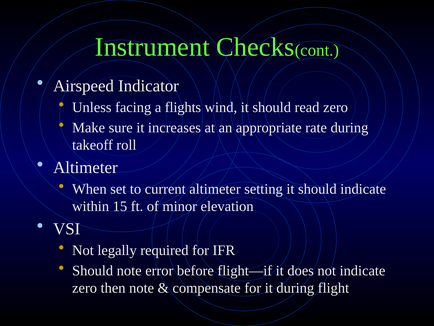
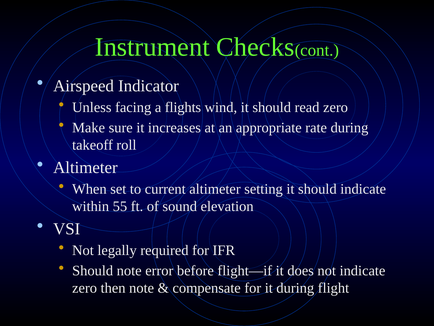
15: 15 -> 55 (120, 206)
minor: minor -> sound (180, 206)
